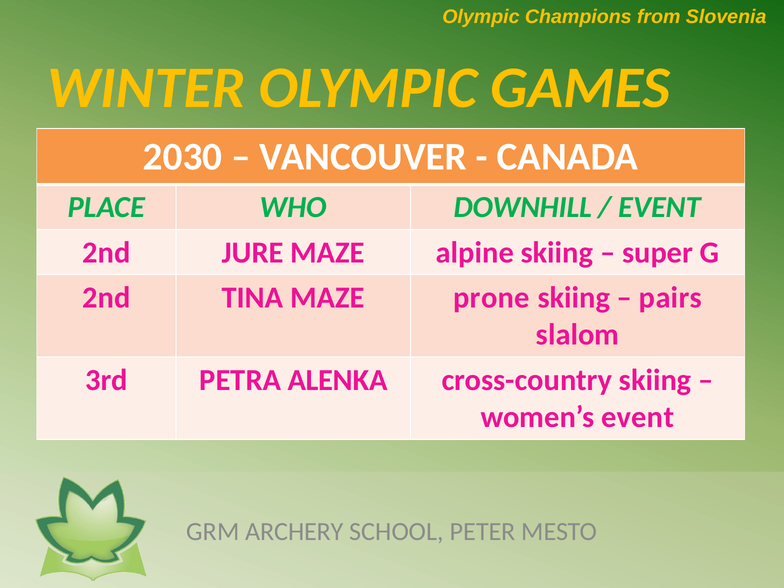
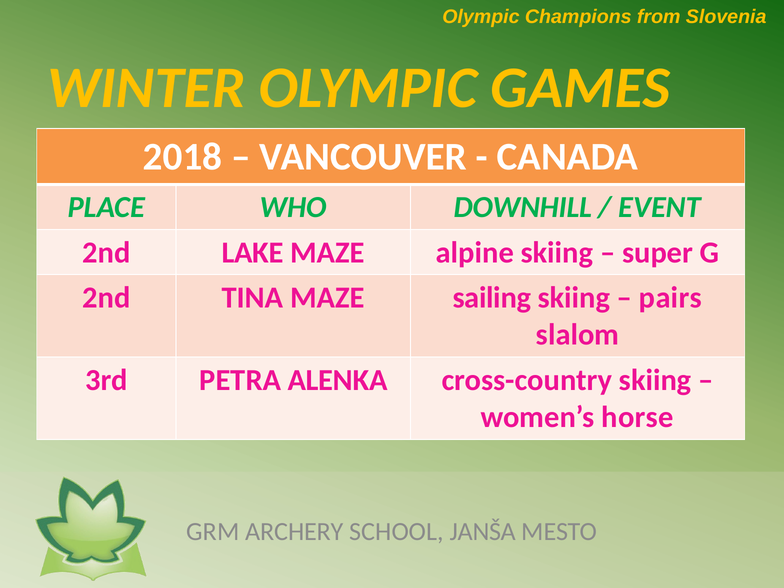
2030: 2030 -> 2018 (183, 157)
JURE: JURE -> LAKE (253, 252)
prone: prone -> sailing (492, 298)
women’s event: event -> horse (638, 417)
PETER: PETER -> JANŠA (483, 532)
